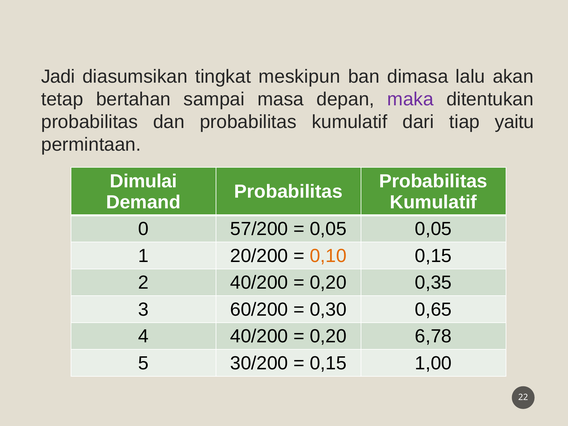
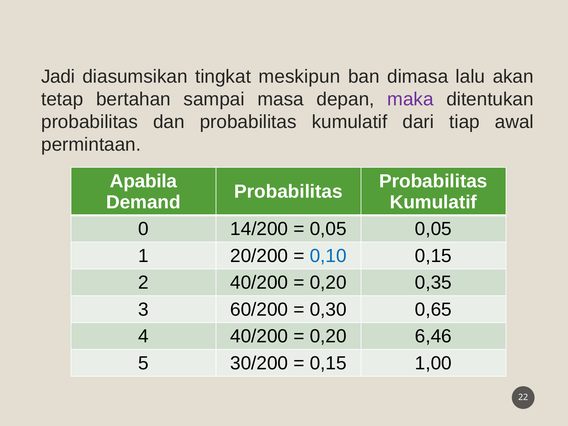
yaitu: yaitu -> awal (514, 122)
Dimulai: Dimulai -> Apabila (144, 181)
57/200: 57/200 -> 14/200 (259, 229)
0,10 colour: orange -> blue (328, 256)
6,78: 6,78 -> 6,46 (433, 336)
